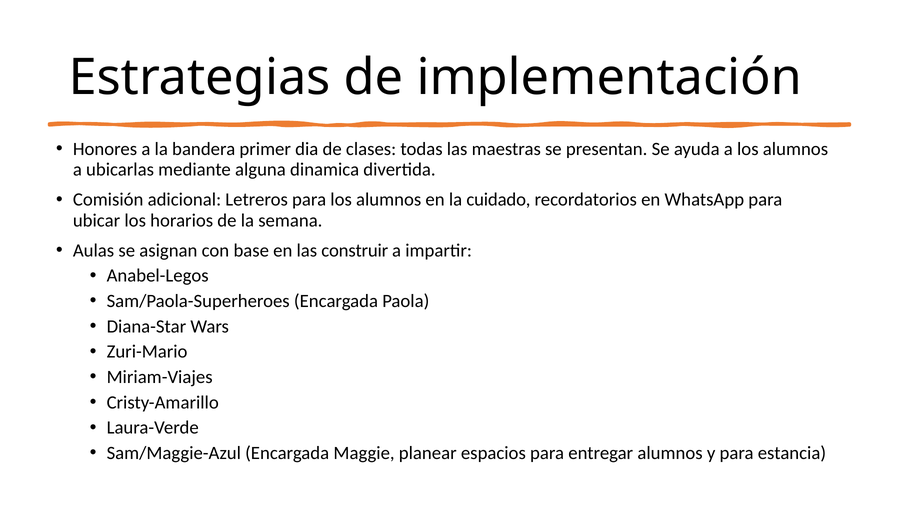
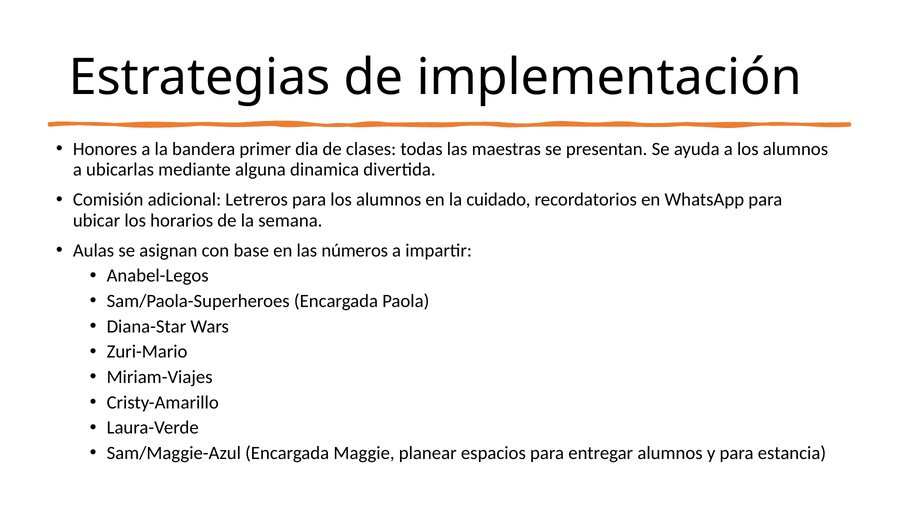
construir: construir -> números (355, 250)
